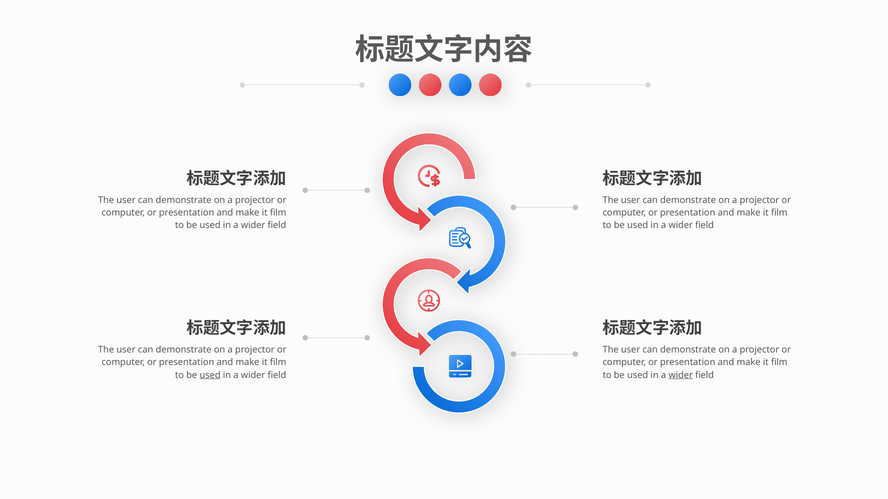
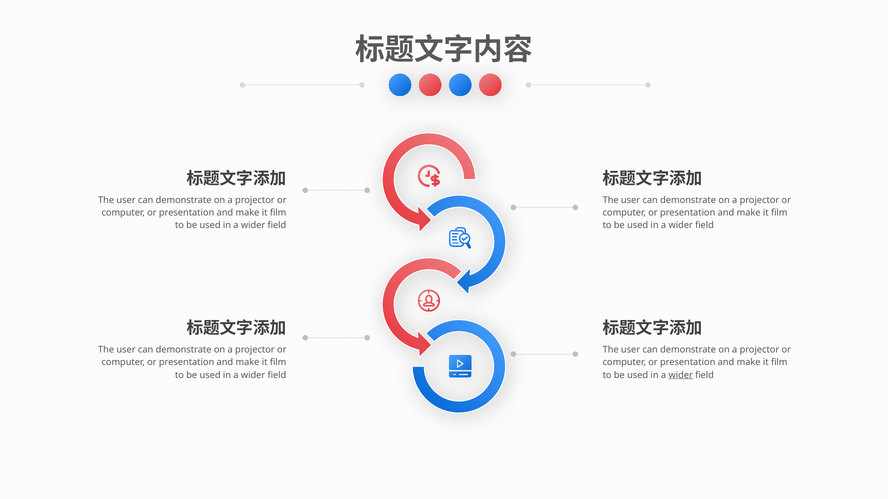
used underline: present -> none (210, 375)
